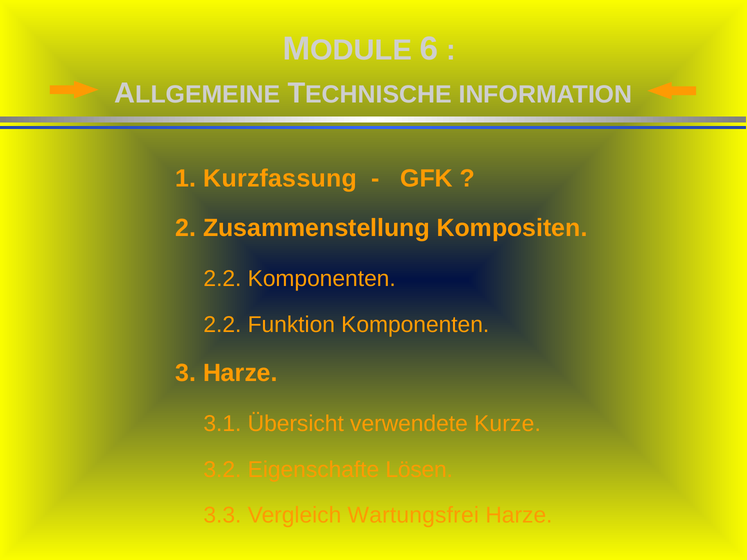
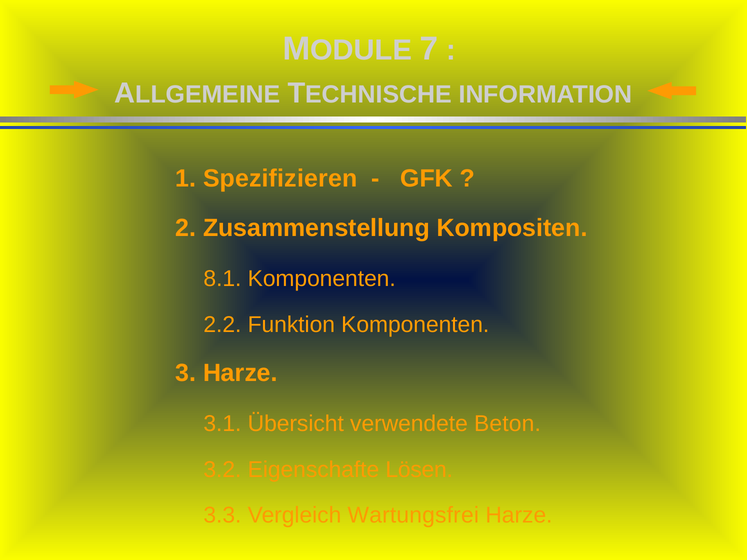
6: 6 -> 7 (429, 49)
Kurzfassung: Kurzfassung -> Spezifizieren (280, 178)
2.2: 2.2 -> 8.1 (222, 279)
Kurze: Kurze -> Beton (507, 424)
